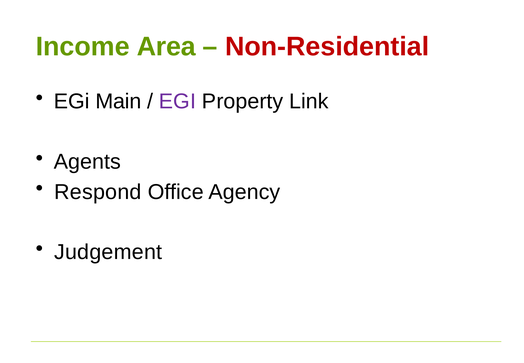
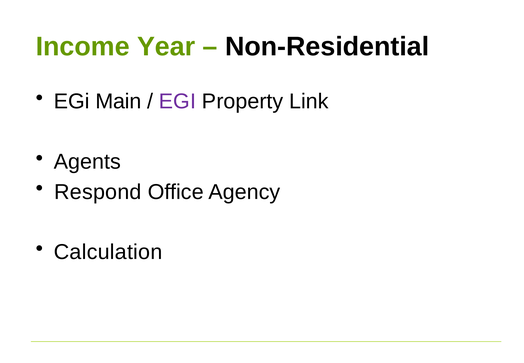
Area: Area -> Year (166, 47)
Non-Residential colour: red -> black (327, 47)
Judgement: Judgement -> Calculation (108, 252)
